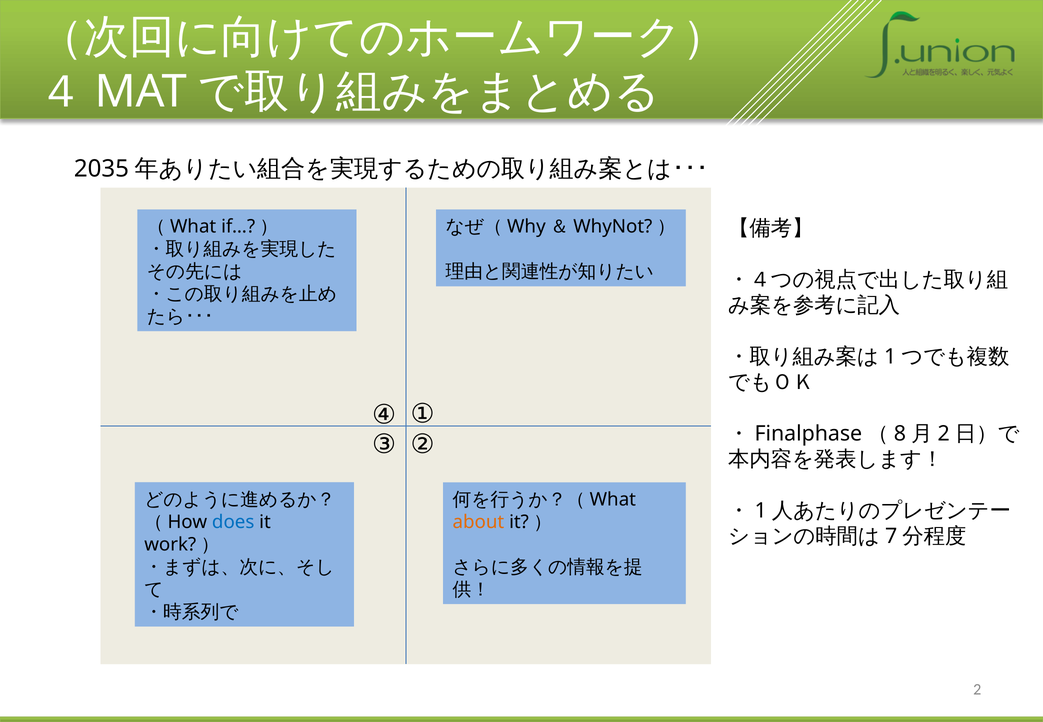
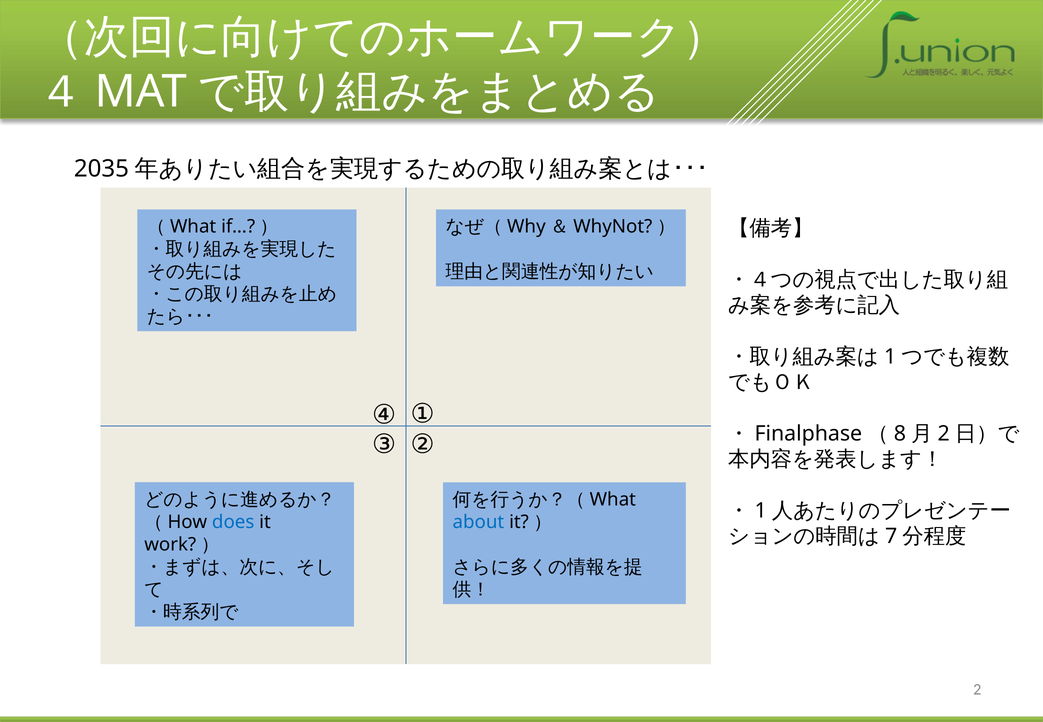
about colour: orange -> blue (478, 522)
